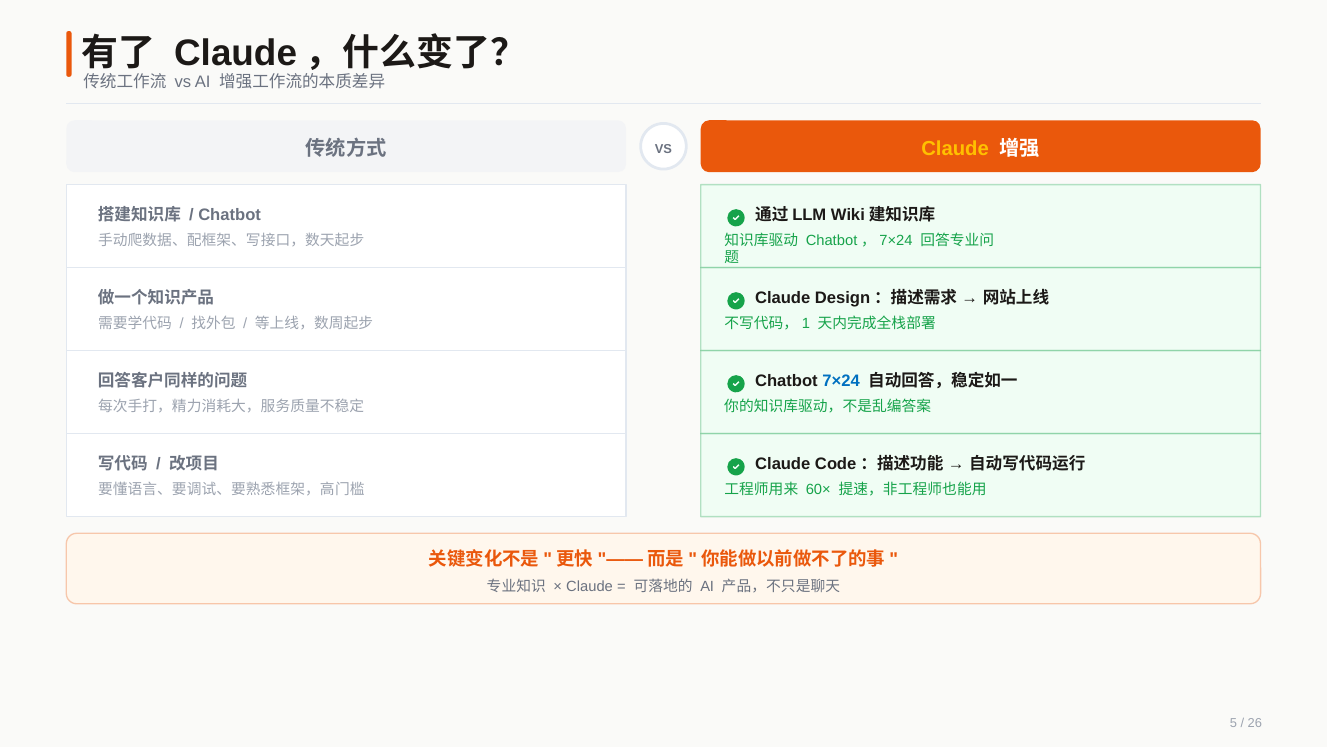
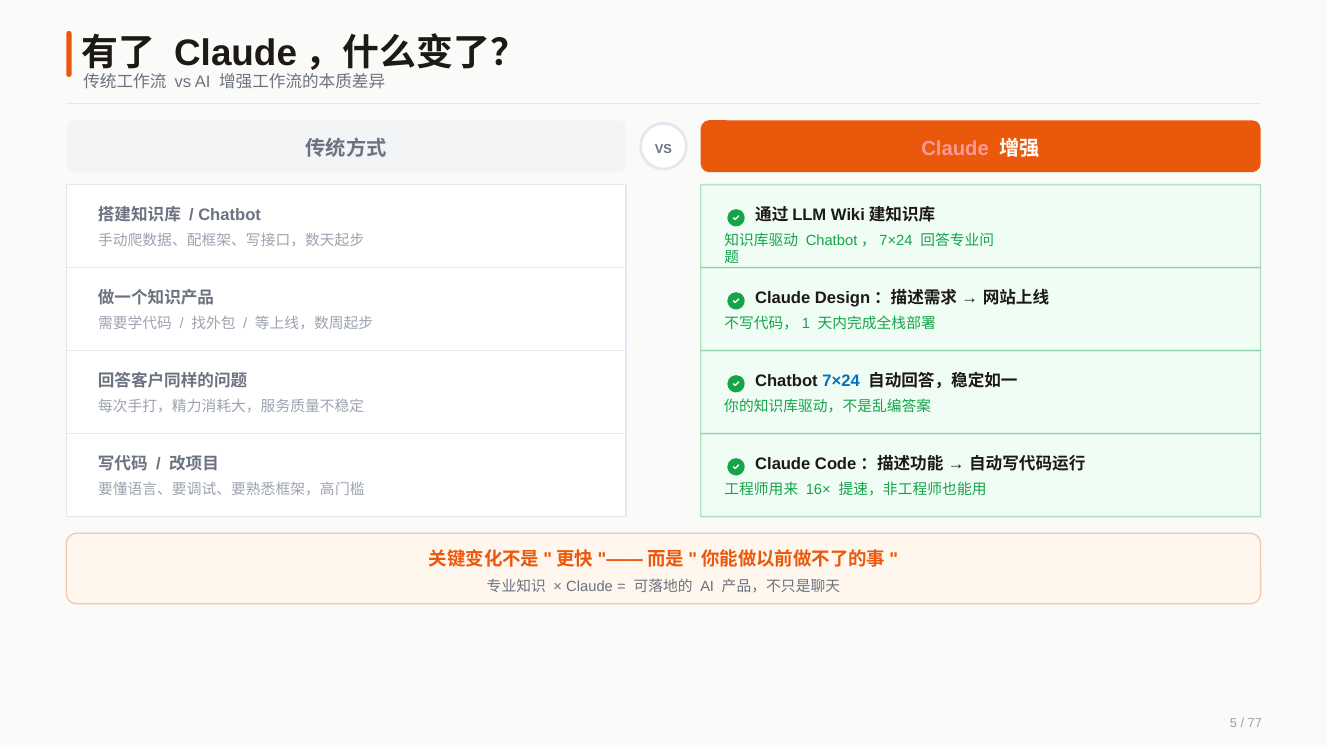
Claude colour: yellow -> pink (955, 148)
60×: 60× -> 16× (818, 489)
26: 26 -> 77 (1255, 723)
